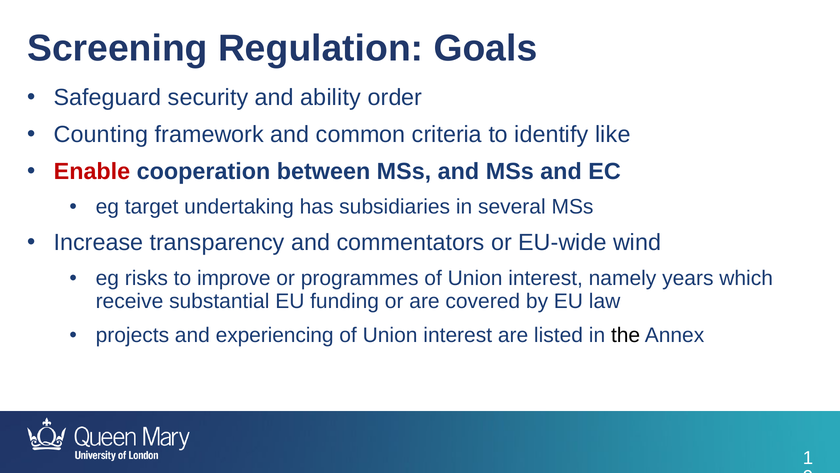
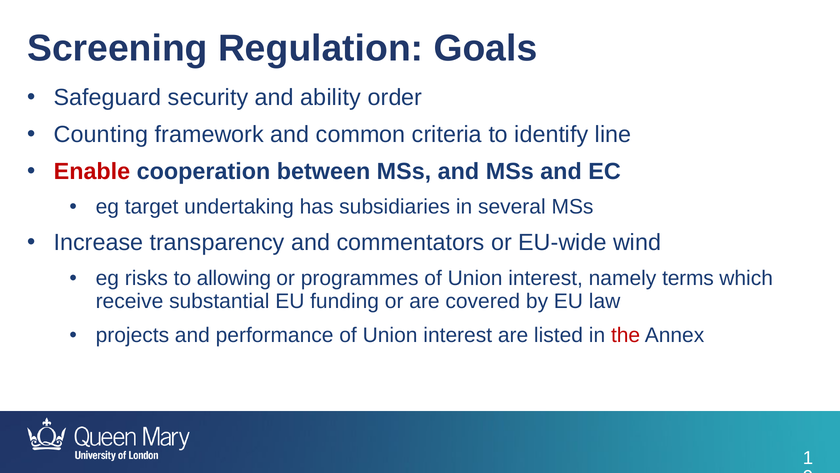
like: like -> line (613, 134)
improve: improve -> allowing (234, 278)
years: years -> terms (688, 278)
experiencing: experiencing -> performance (275, 335)
the colour: black -> red (626, 335)
